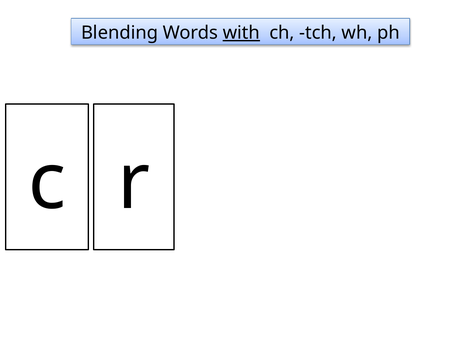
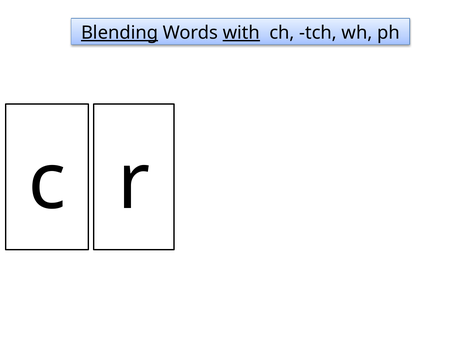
Blending underline: none -> present (120, 33)
